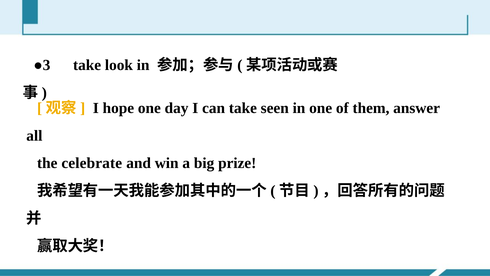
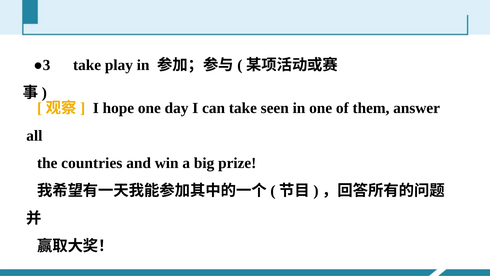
look: look -> play (119, 65)
celebrate: celebrate -> countries (92, 163)
